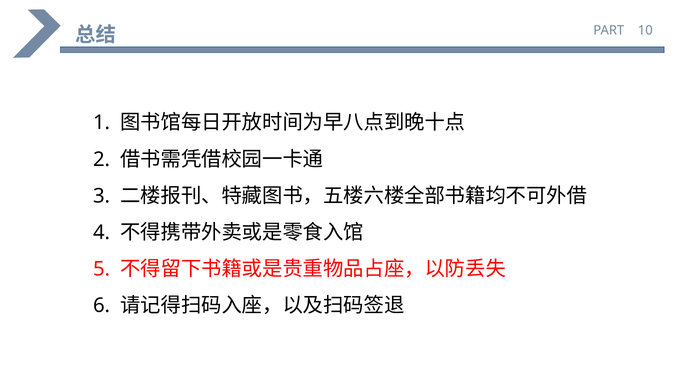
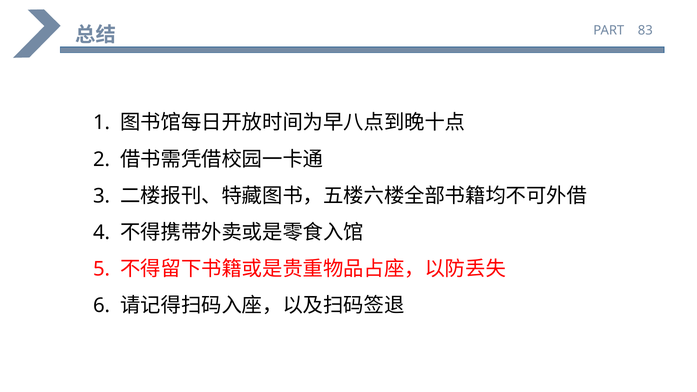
10: 10 -> 83 (645, 31)
